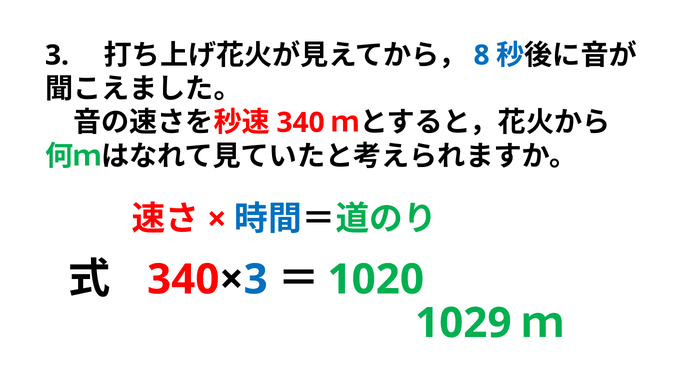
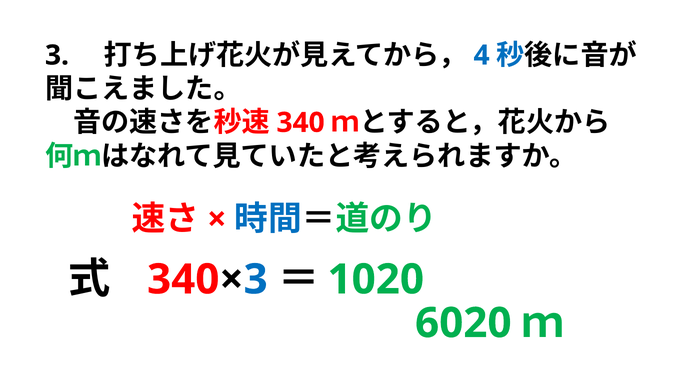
8: 8 -> 4 (482, 55)
1029: 1029 -> 6020 (463, 324)
